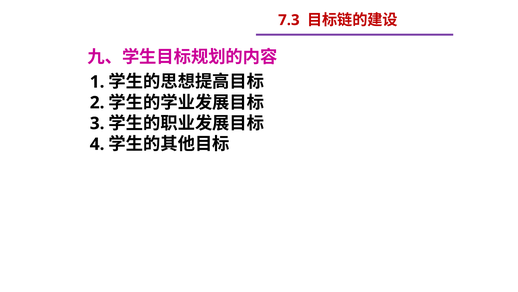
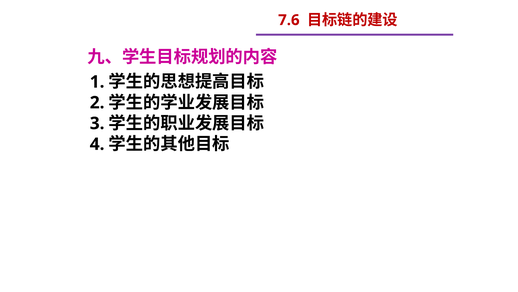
7.3: 7.3 -> 7.6 (289, 20)
